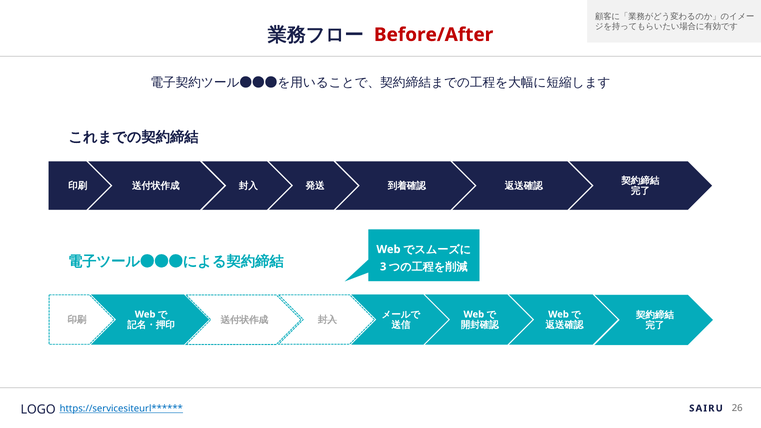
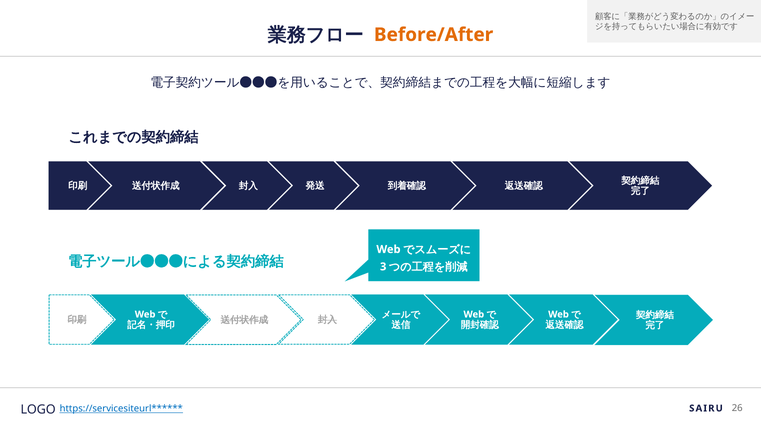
Before/After colour: red -> orange (434, 35)
